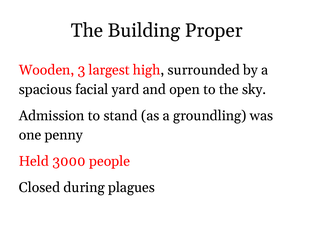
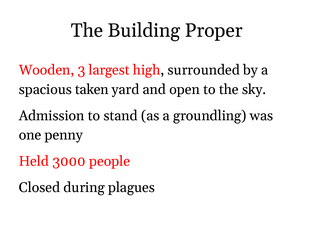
facial: facial -> taken (92, 89)
